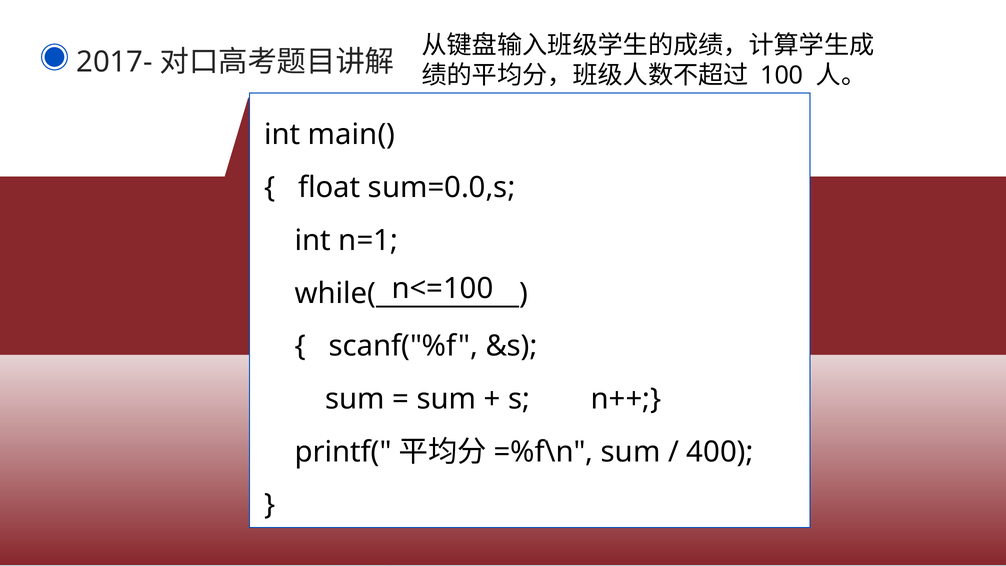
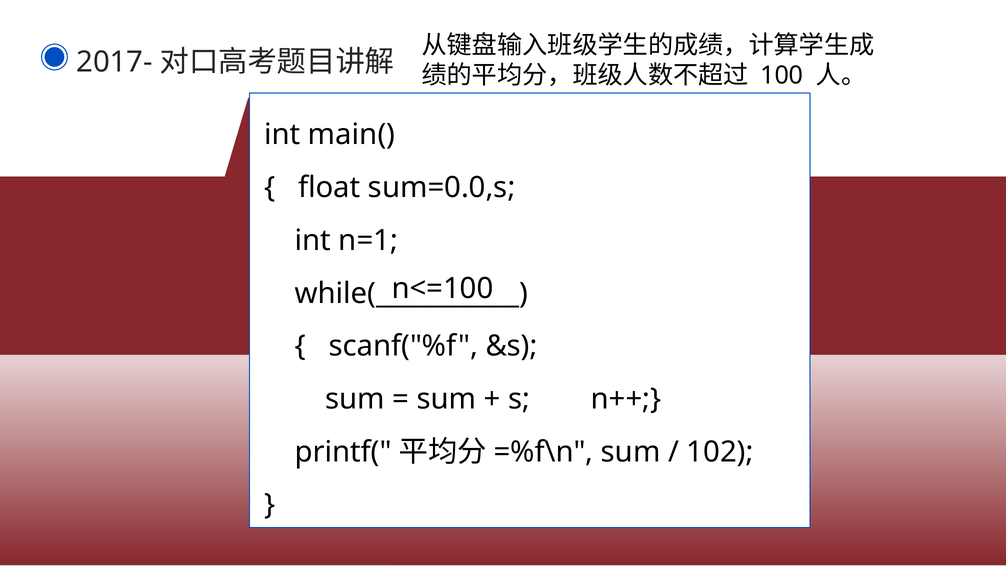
400: 400 -> 102 (720, 452)
